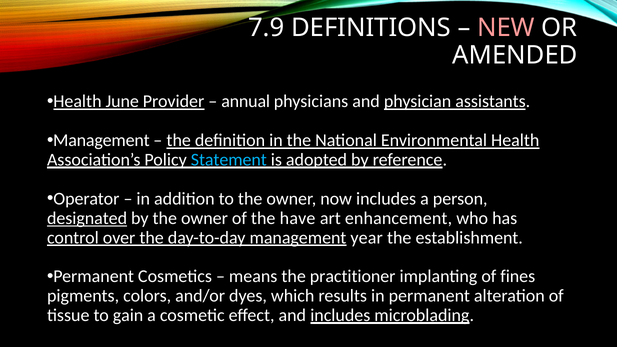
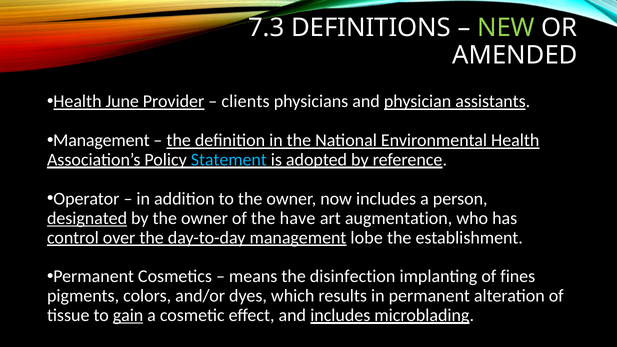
7.9: 7.9 -> 7.3 (266, 28)
NEW colour: pink -> light green (506, 28)
annual: annual -> clients (246, 102)
enhancement: enhancement -> augmentation (399, 218)
year: year -> lobe (367, 238)
practitioner: practitioner -> disinfection (353, 277)
gain underline: none -> present (128, 315)
